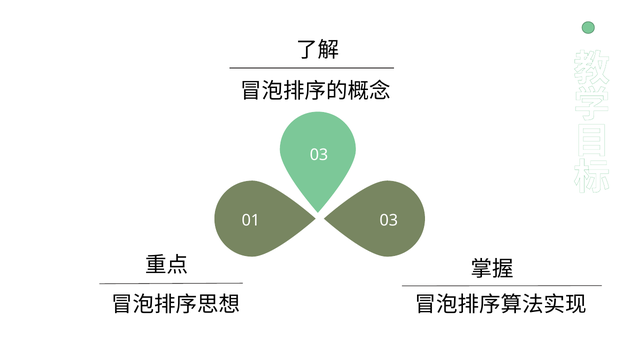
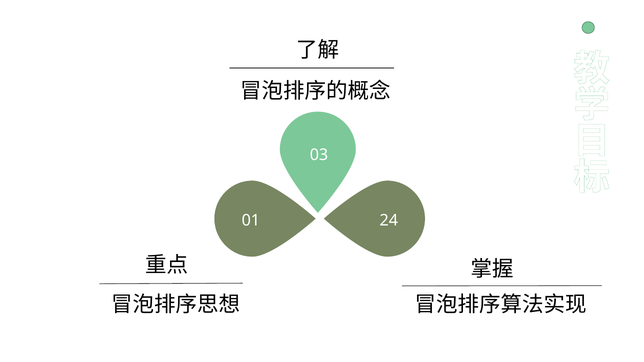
01 03: 03 -> 24 (389, 220)
